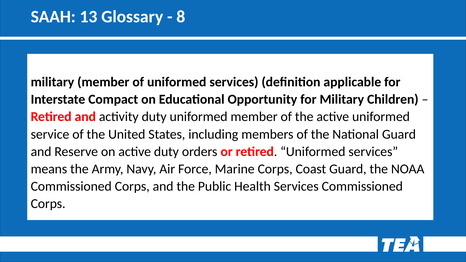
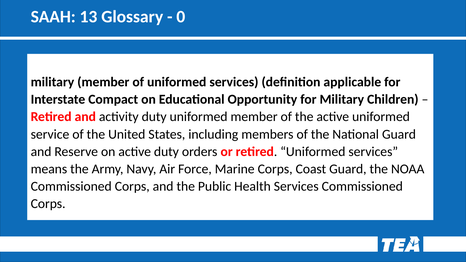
8: 8 -> 0 (181, 17)
